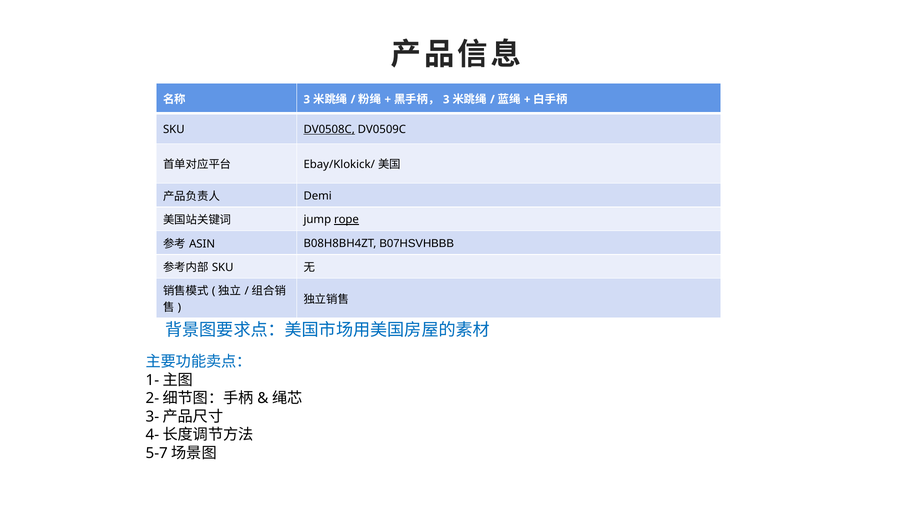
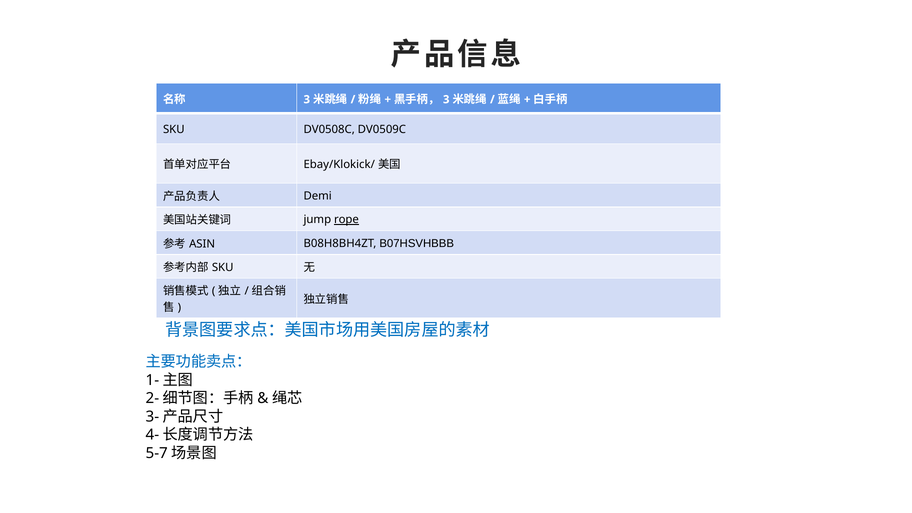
DV0508C underline: present -> none (329, 129)
